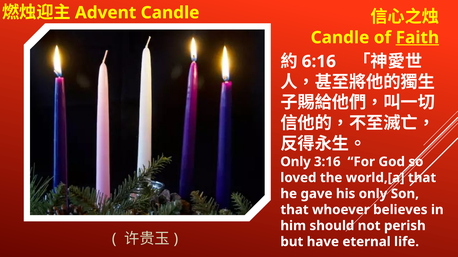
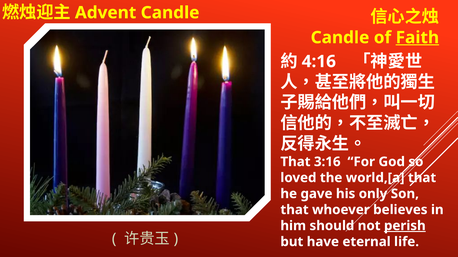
6:16: 6:16 -> 4:16 (319, 62)
Only: Only -> That (295, 162)
perish underline: none -> present (405, 226)
